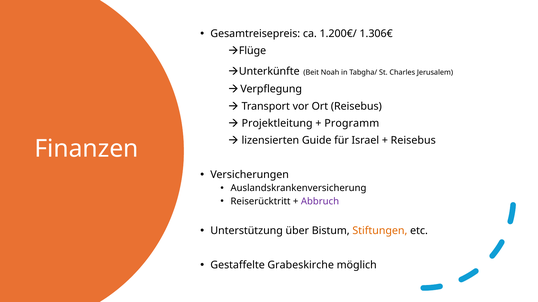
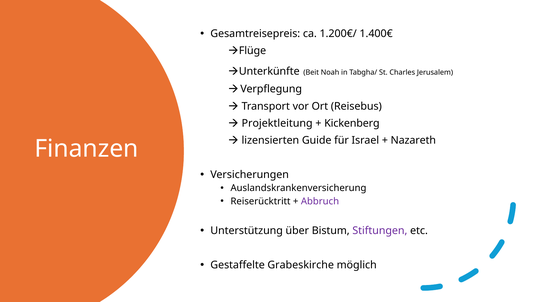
1.306€: 1.306€ -> 1.400€ (376, 34)
Programm: Programm -> Kickenberg (352, 124)
Reisebus: Reisebus -> Nazareth (413, 141)
Stiftungen colour: orange -> purple (380, 231)
